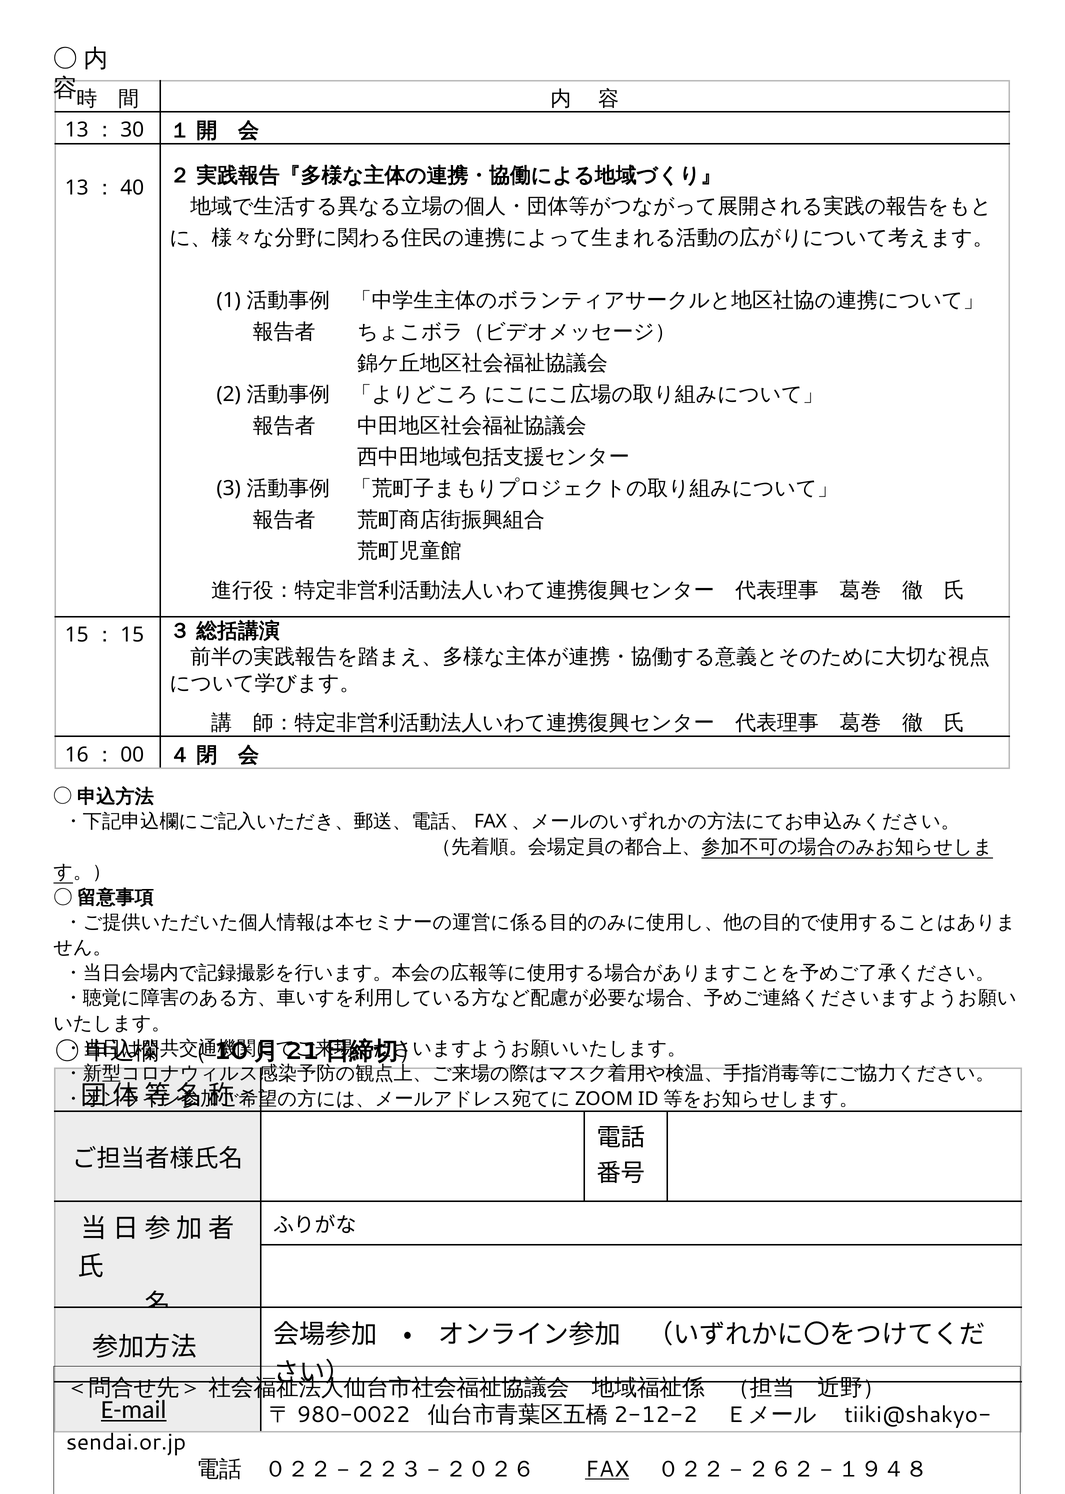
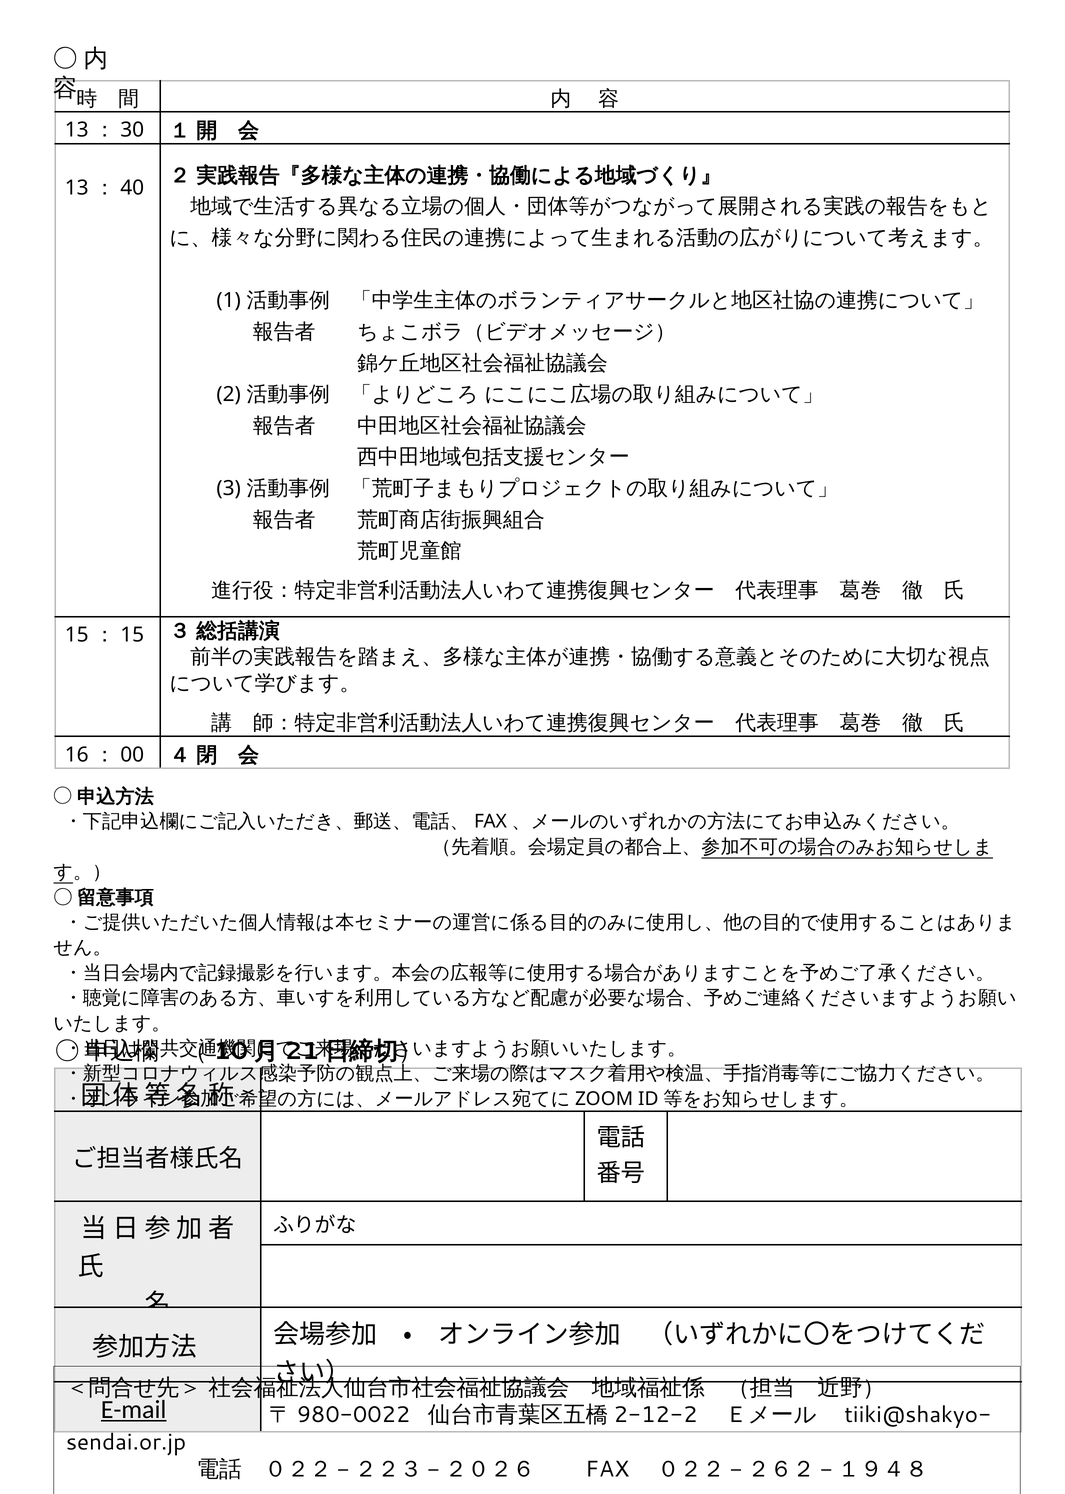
FAX underline: present -> none (607, 1469)
